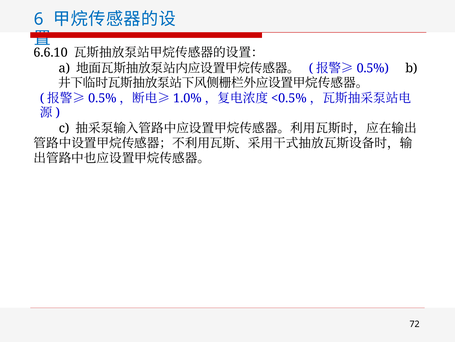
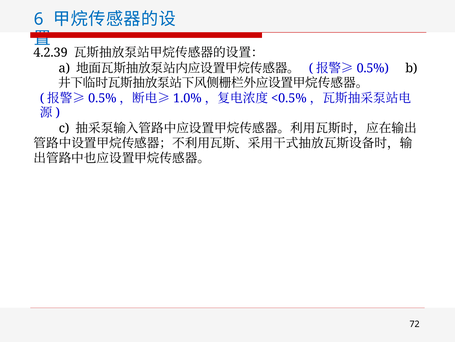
6.6.10: 6.6.10 -> 4.2.39 (51, 53)
